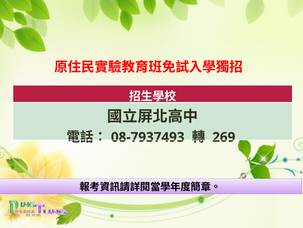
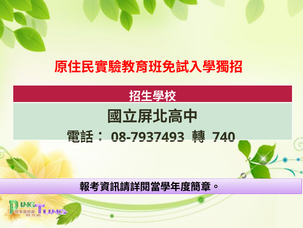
269: 269 -> 740 (224, 137)
